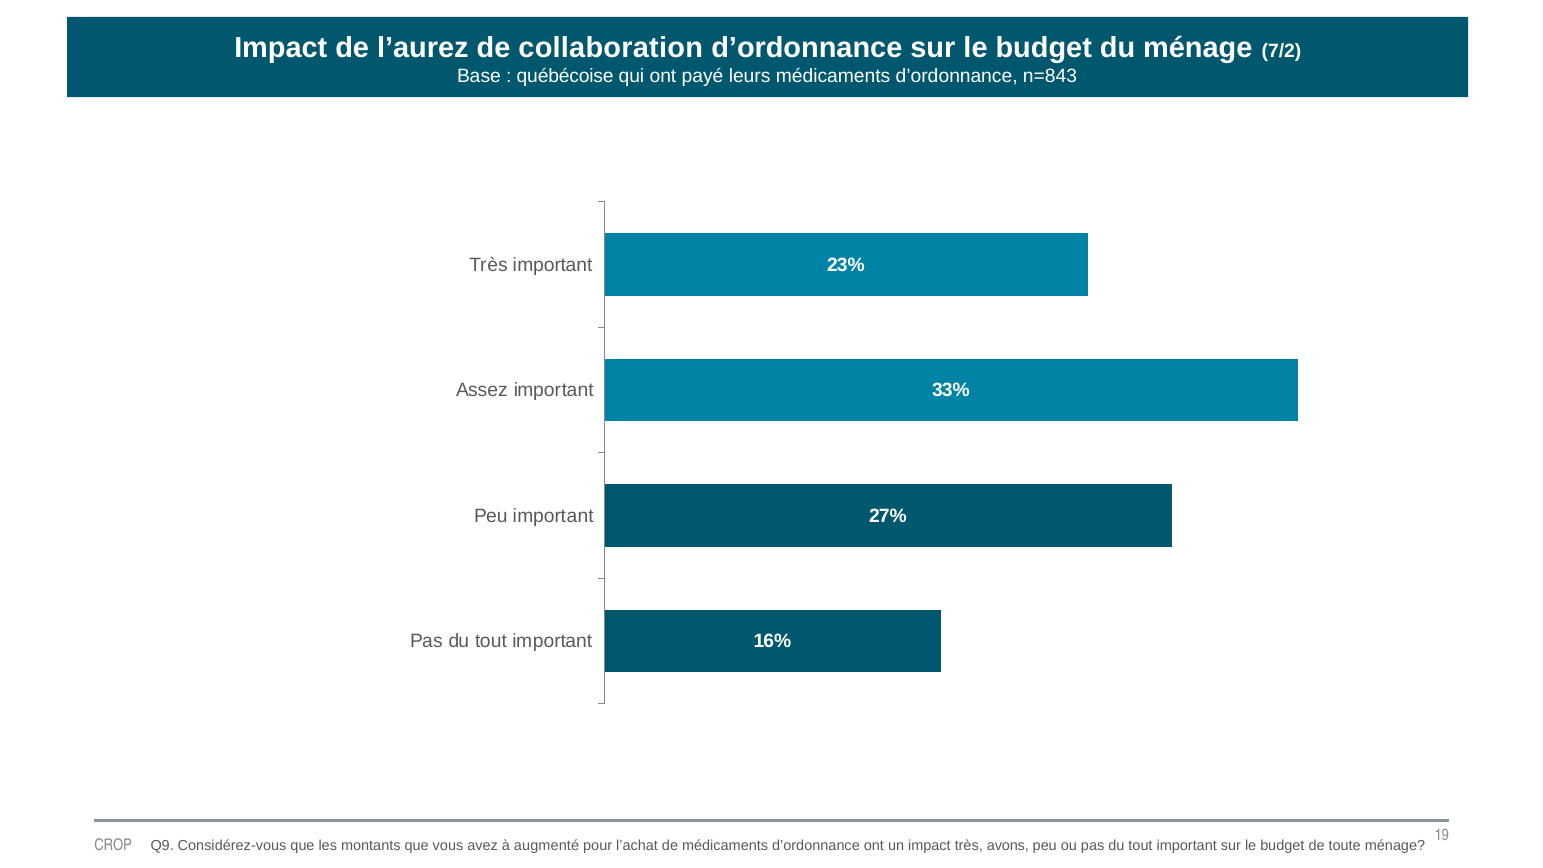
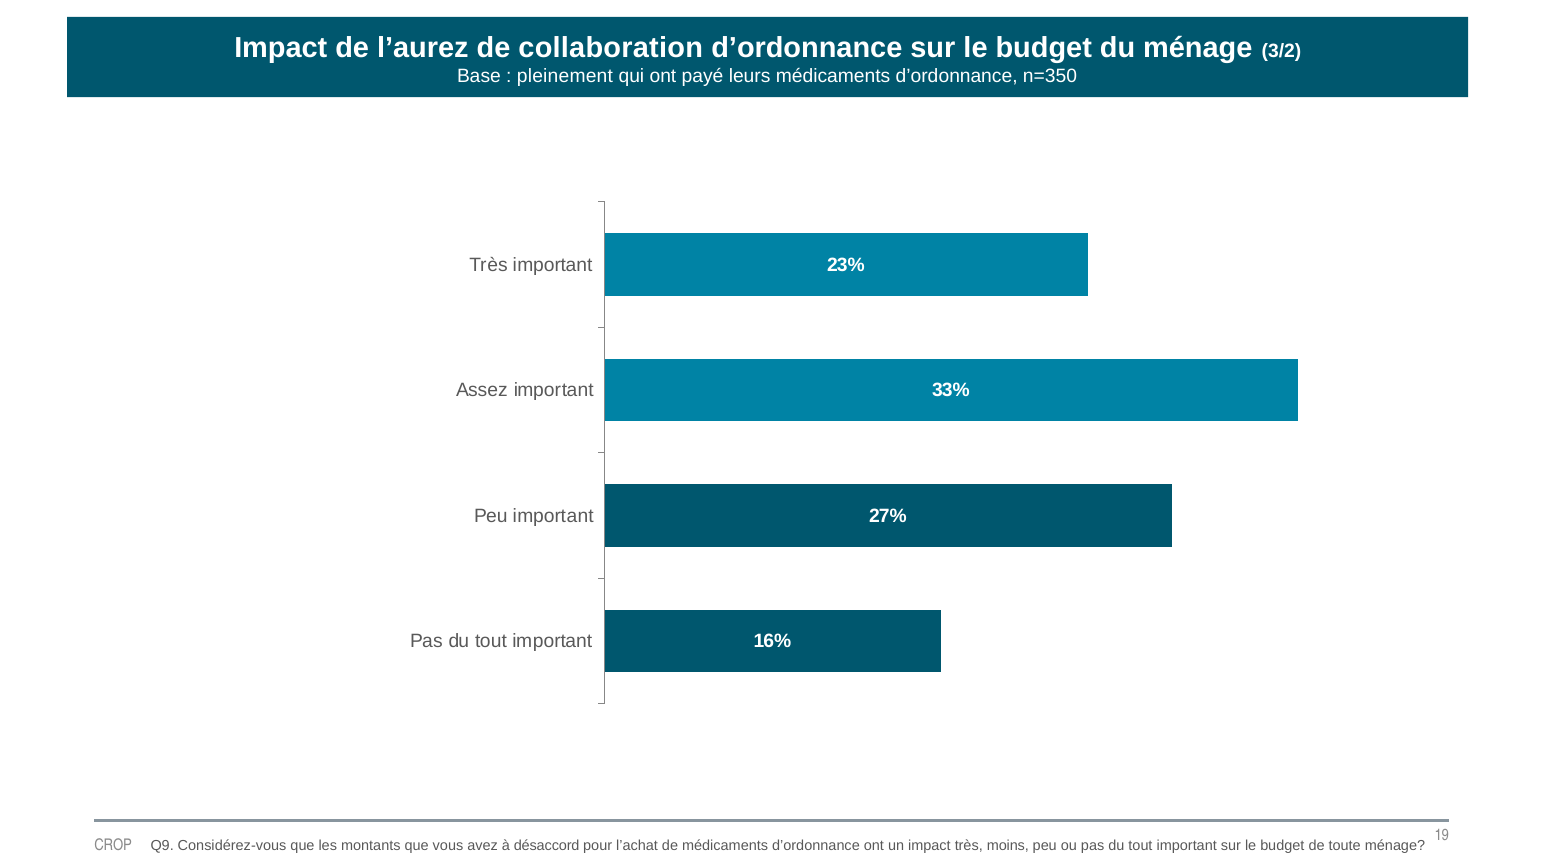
7/2: 7/2 -> 3/2 (1281, 51)
québécoise: québécoise -> pleinement (565, 76)
n=843: n=843 -> n=350 (1050, 76)
augmenté: augmenté -> désaccord (547, 846)
avons: avons -> moins (1008, 846)
